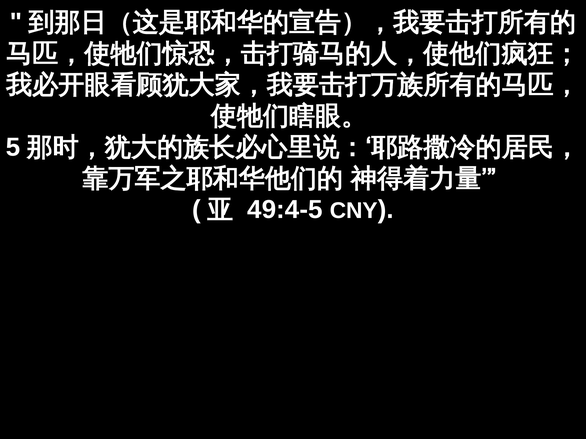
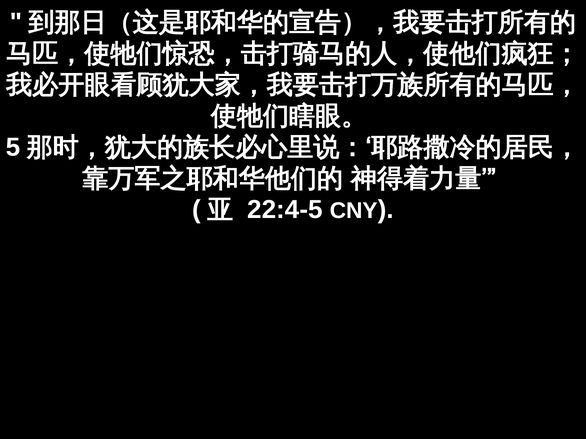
49:4-5: 49:4-5 -> 22:4-5 (285, 210)
